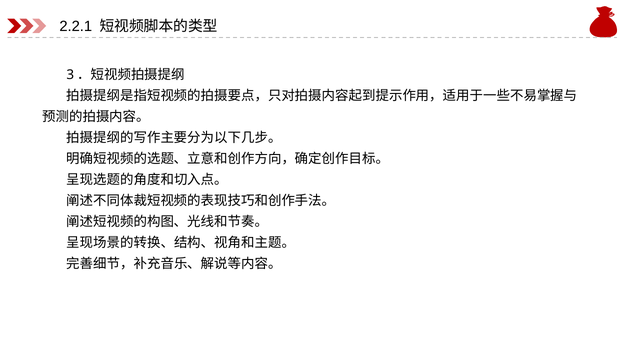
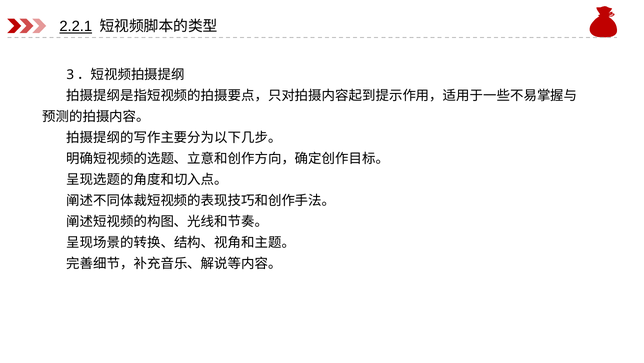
2.2.1 underline: none -> present (76, 26)
